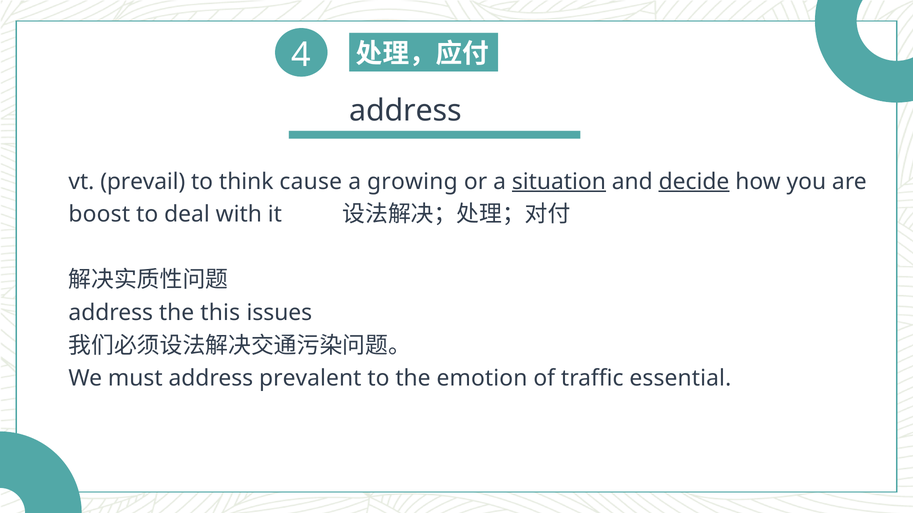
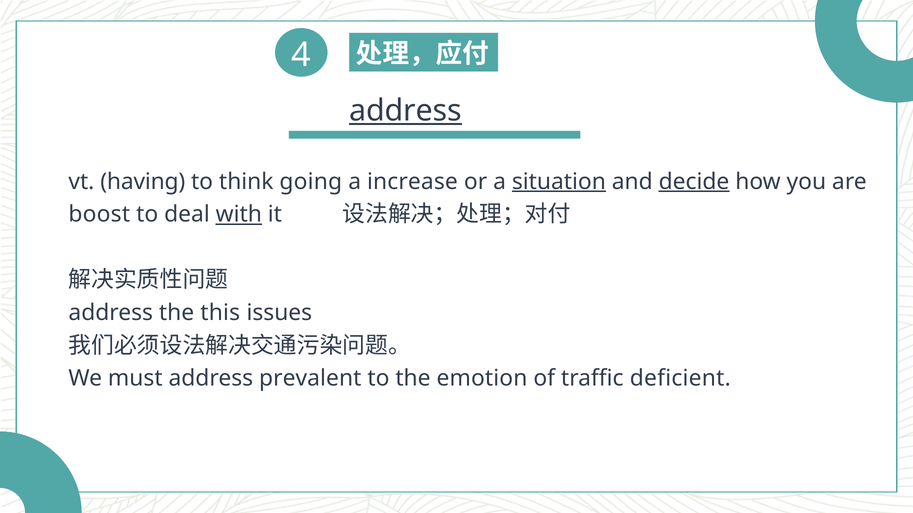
address underline: none -> present (405, 111)
prevail: prevail -> having (143, 182)
cause: cause -> going (311, 182)
growing: growing -> increase (412, 182)
with underline: none -> present (239, 215)
essential: essential -> deficient (680, 379)
